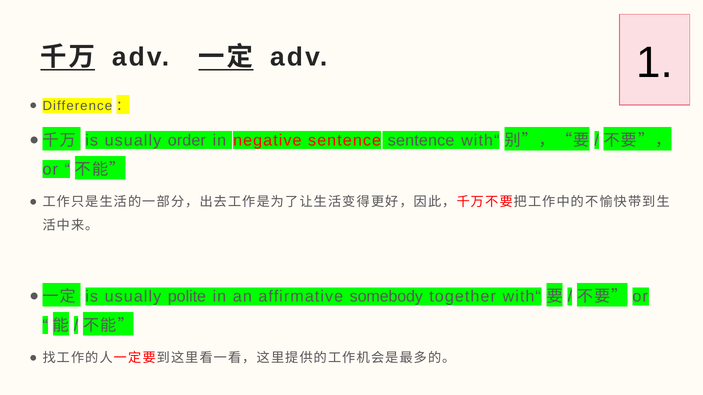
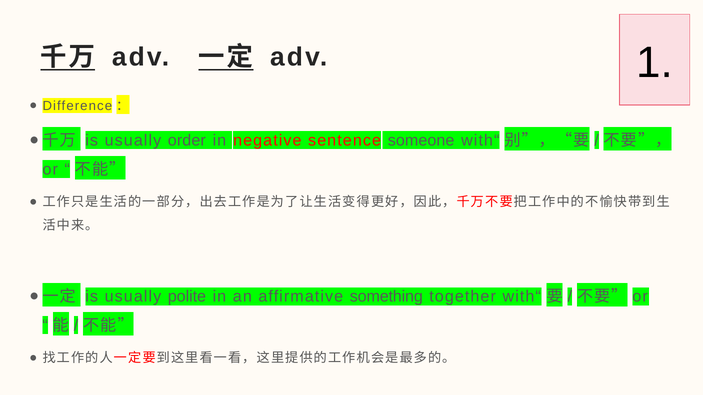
sentence sentence: sentence -> someone (421, 141)
somebody: somebody -> something (386, 297)
